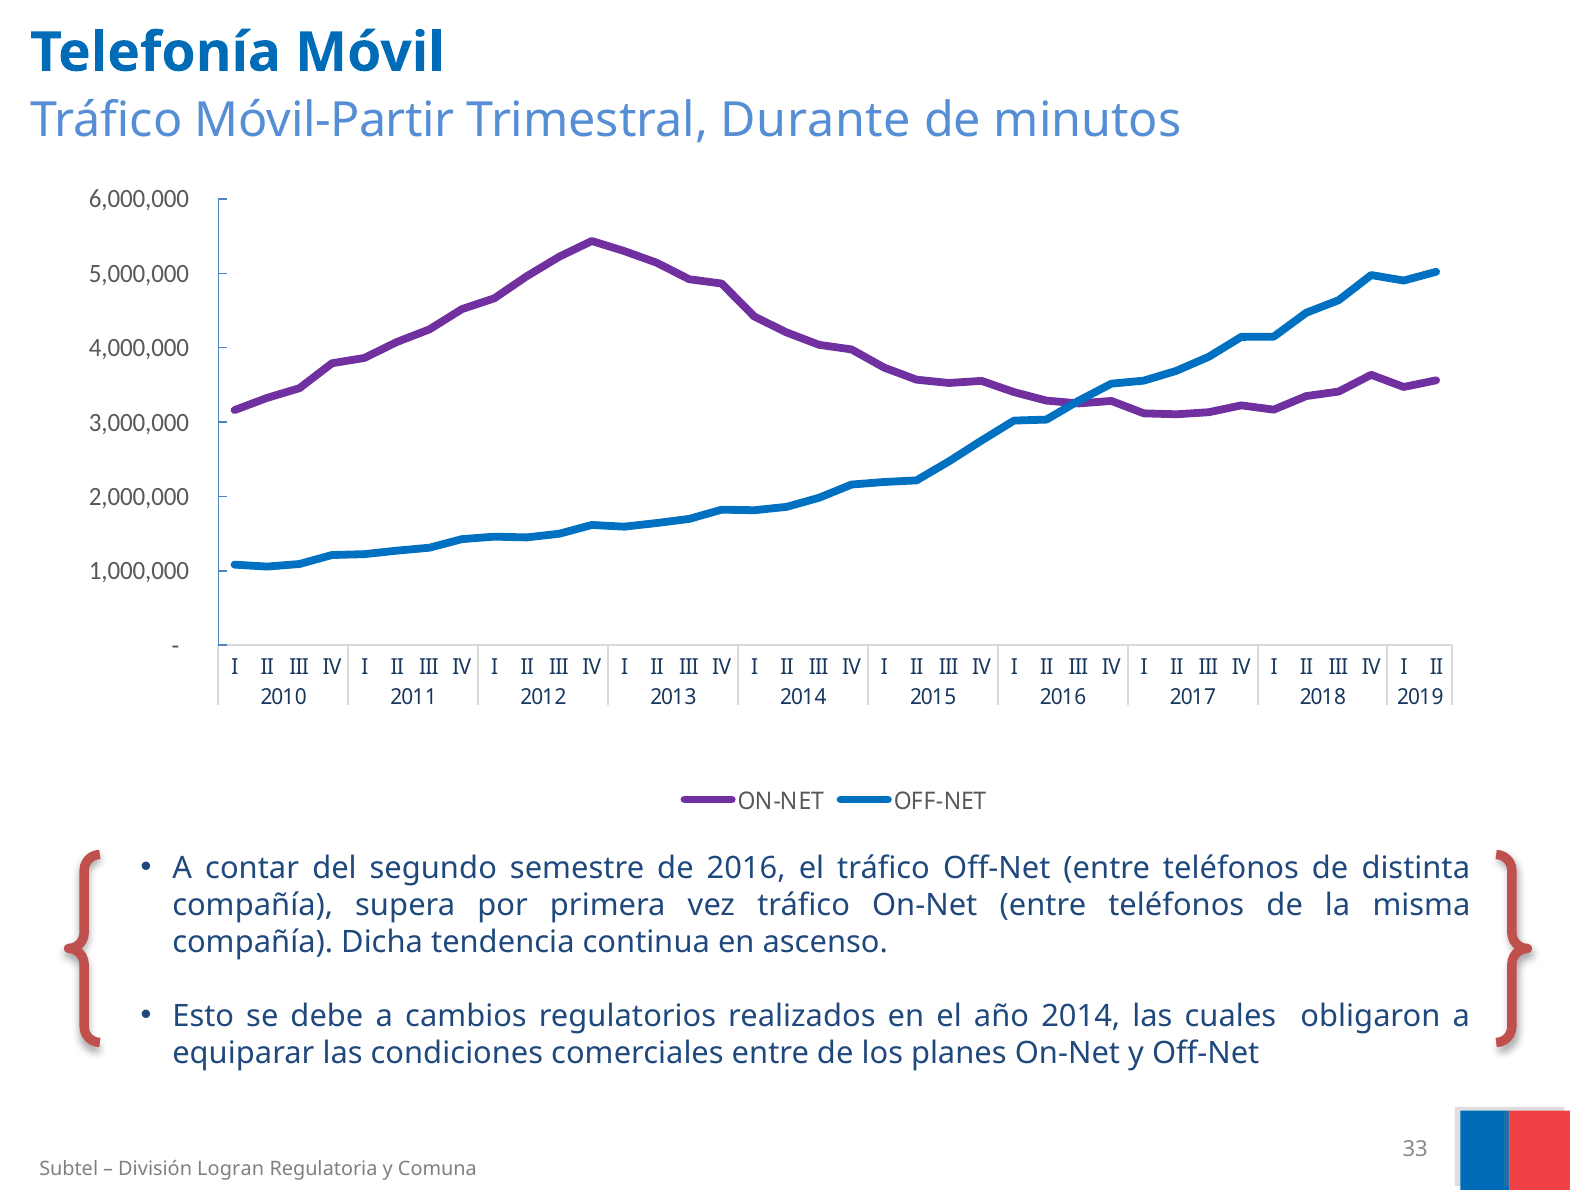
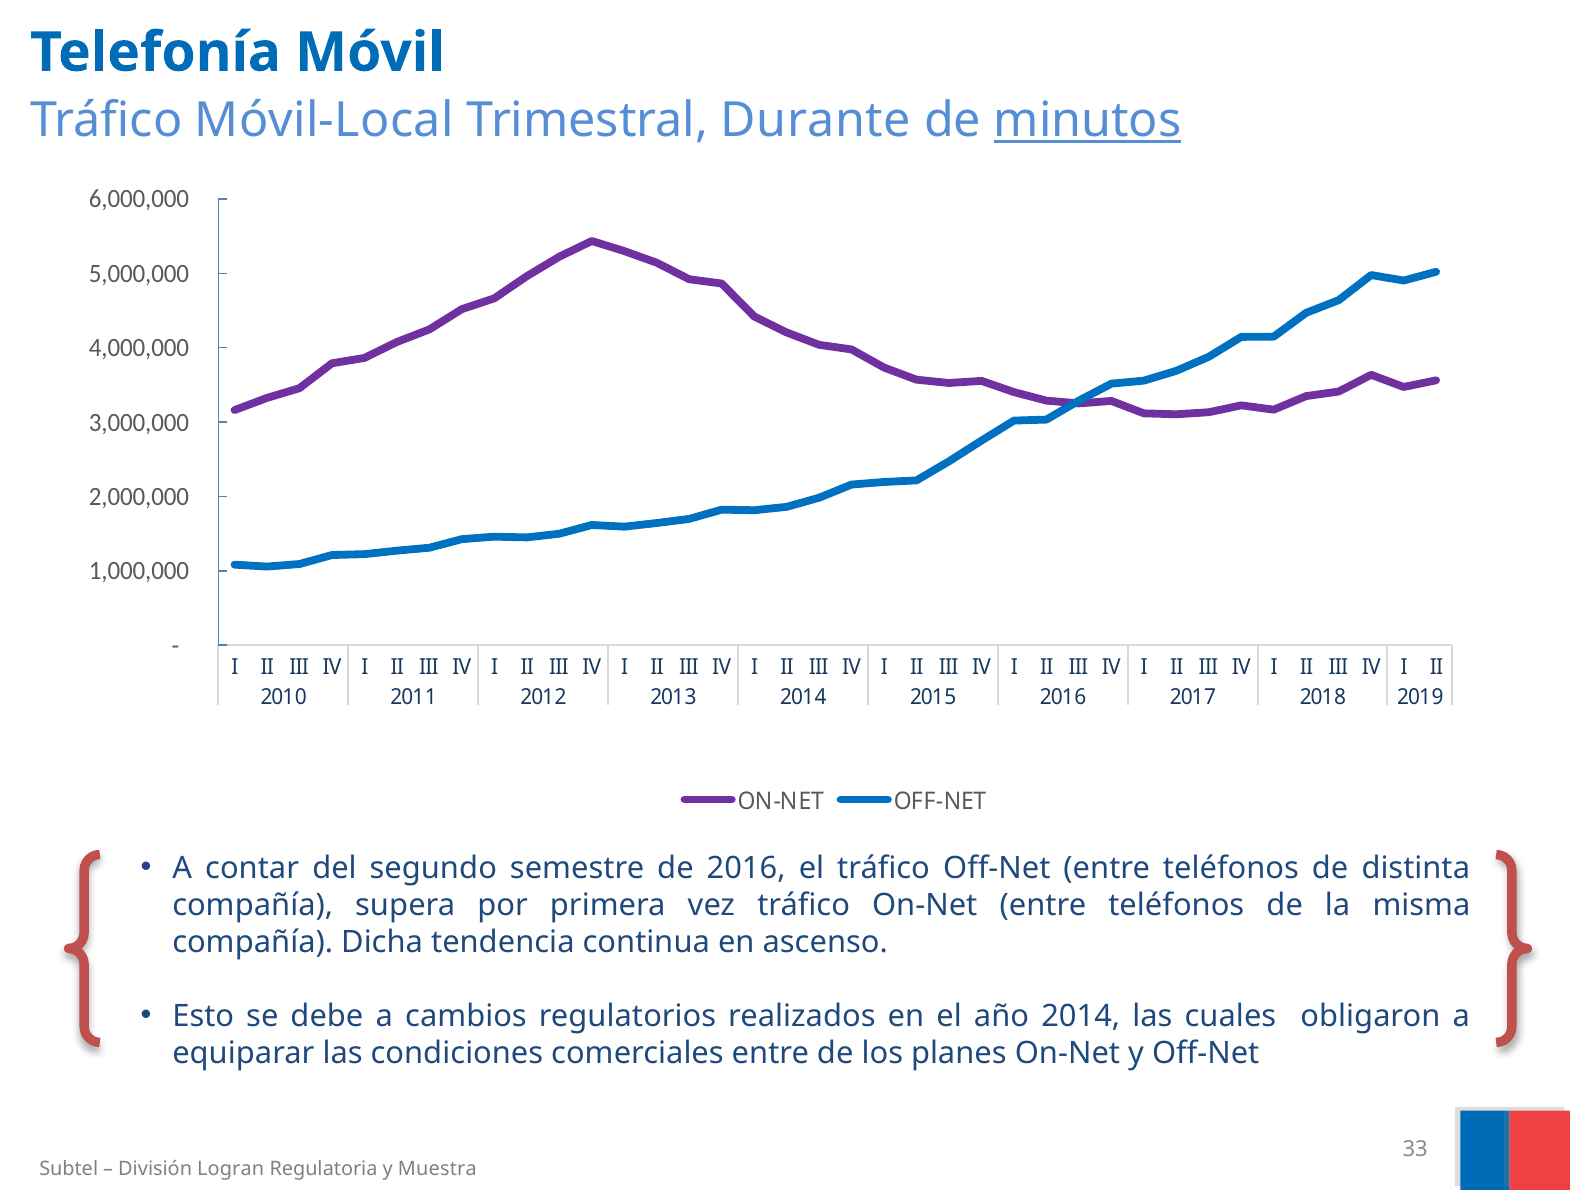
Móvil-Partir: Móvil-Partir -> Móvil-Local (324, 121)
minutos underline: none -> present (1088, 121)
Comuna: Comuna -> Muestra (437, 1169)
